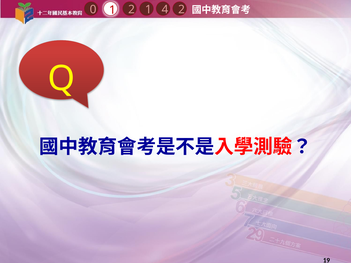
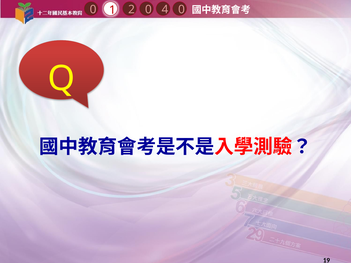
4 2: 2 -> 0 (182, 9)
1 1: 1 -> 0 (148, 9)
